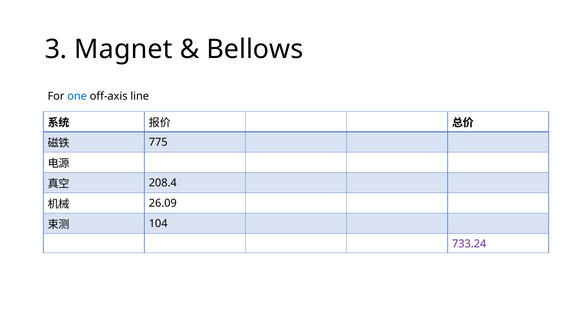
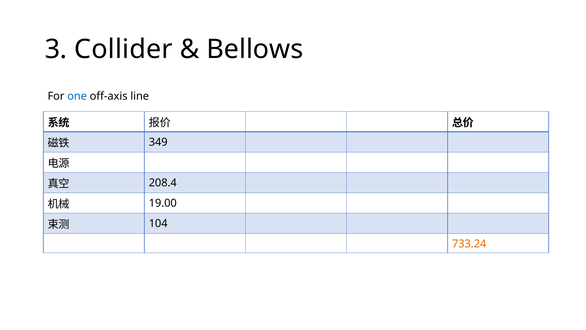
Magnet: Magnet -> Collider (123, 49)
775: 775 -> 349 (158, 142)
26.09: 26.09 -> 19.00 (163, 203)
733.24 colour: purple -> orange (469, 244)
